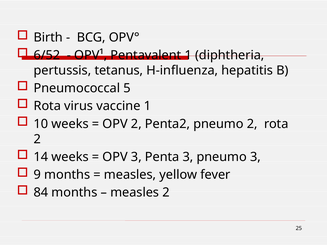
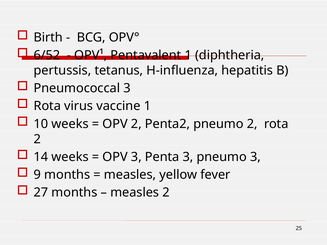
Pneumococcal 5: 5 -> 3 (127, 88)
84: 84 -> 27 (41, 193)
